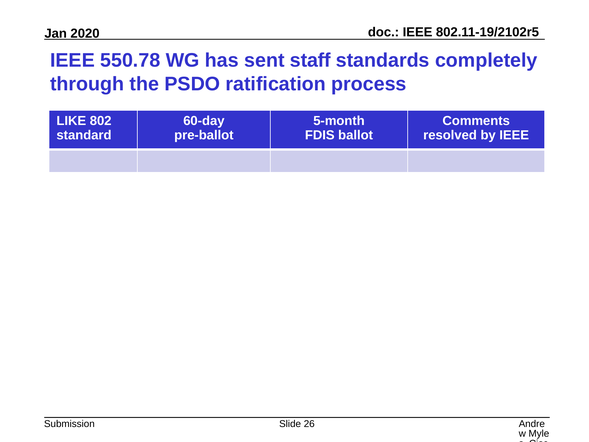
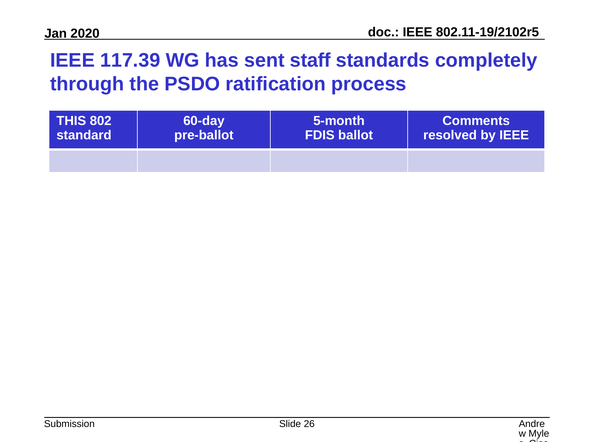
550.78: 550.78 -> 117.39 (130, 60)
LIKE: LIKE -> THIS (71, 121)
